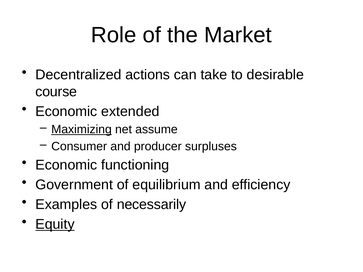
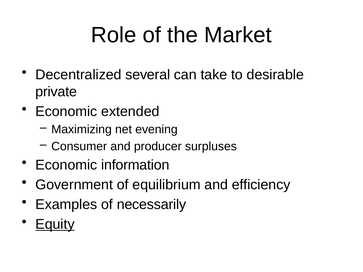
actions: actions -> several (148, 75)
course: course -> private (56, 92)
Maximizing underline: present -> none (82, 130)
assume: assume -> evening (156, 130)
functioning: functioning -> information (135, 165)
